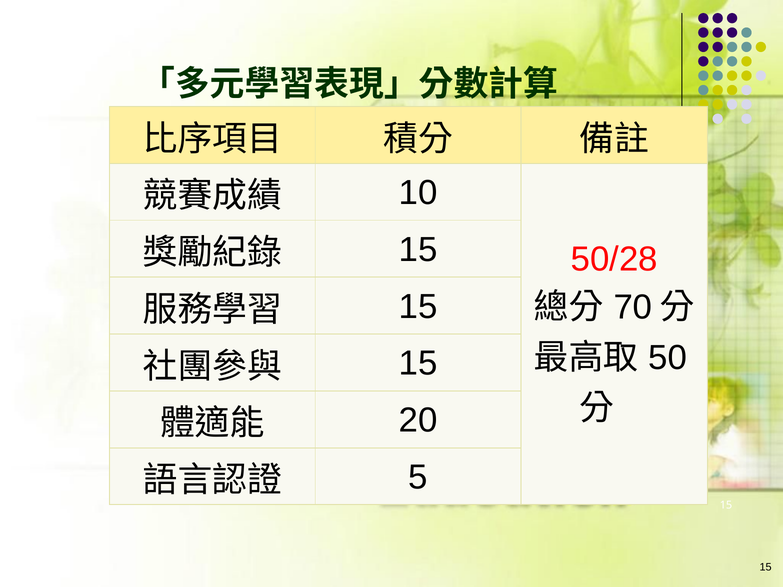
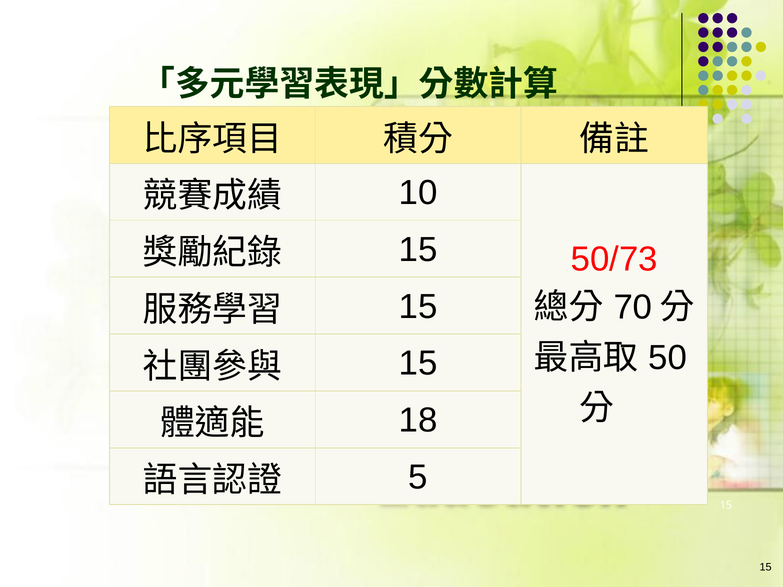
50/28: 50/28 -> 50/73 (614, 259)
20: 20 -> 18 (418, 421)
